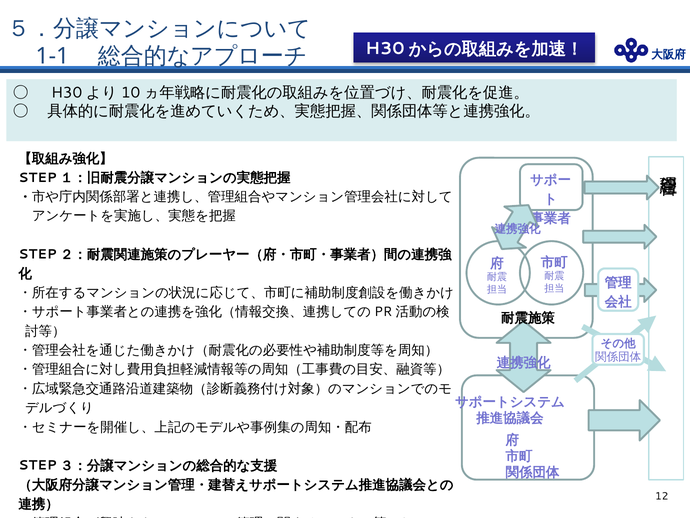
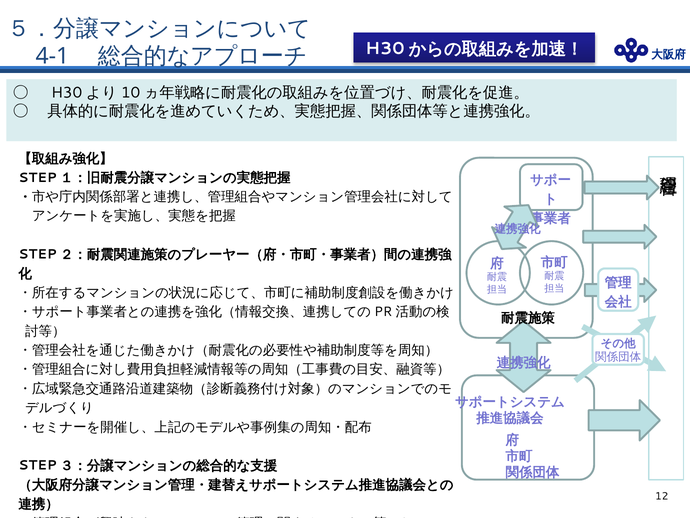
1-1: 1-1 -> 4-1 (52, 56)
